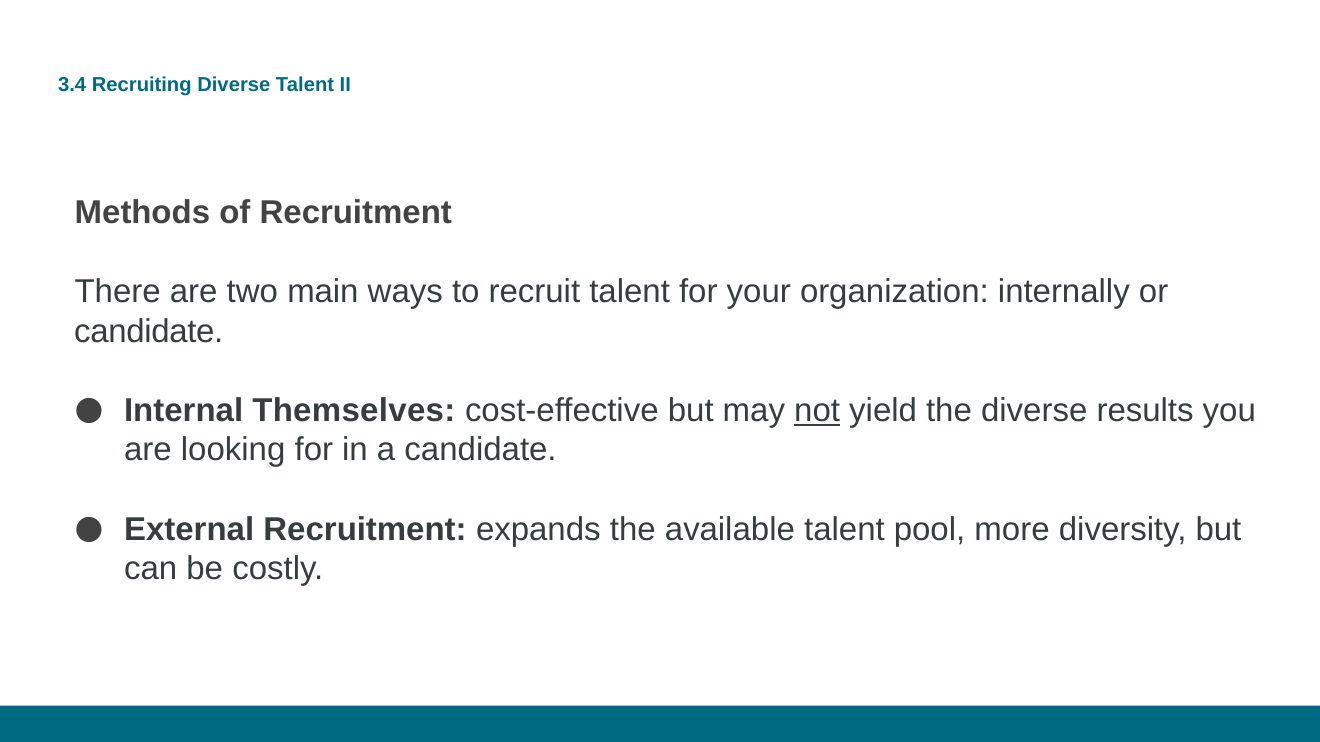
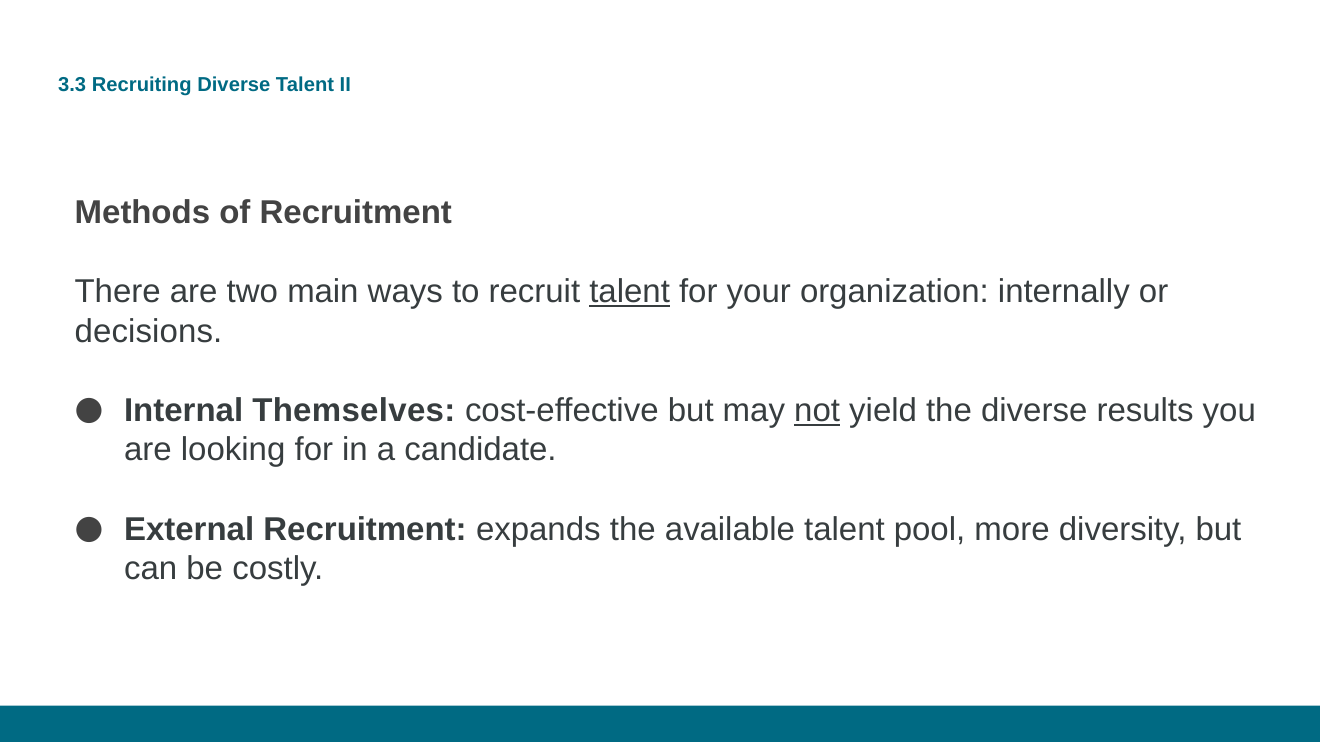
3.4: 3.4 -> 3.3 (72, 85)
talent underline: none -> present (630, 292)
candidate: candidate -> decisions (149, 332)
